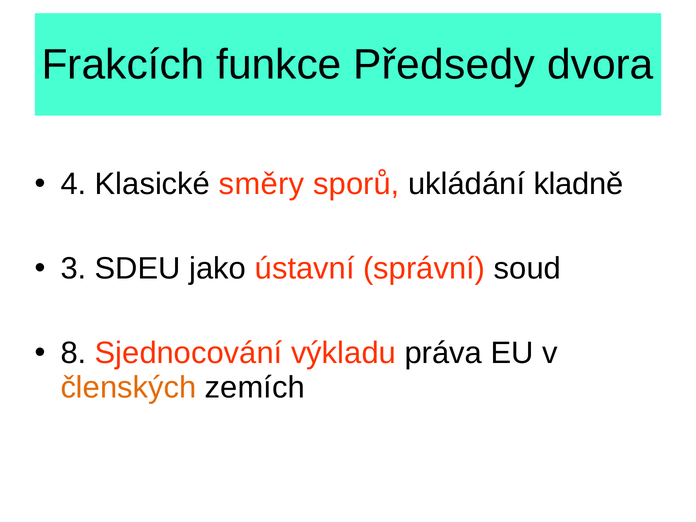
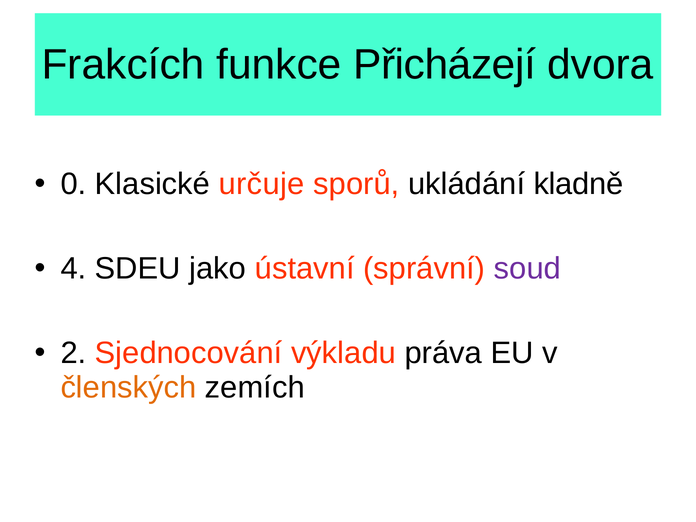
Předsedy: Předsedy -> Přicházejí (445, 65)
4: 4 -> 0 (73, 184)
směry: směry -> určuje (262, 184)
3: 3 -> 4 (73, 269)
soud colour: black -> purple (527, 269)
8: 8 -> 2 (73, 353)
